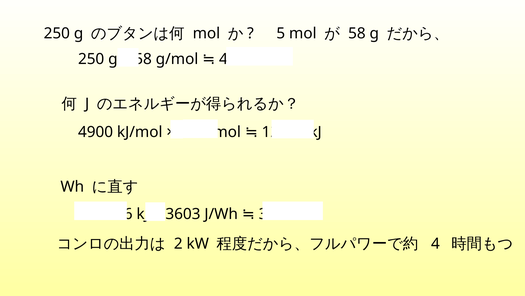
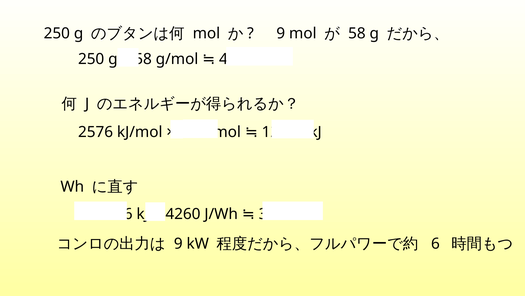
5: 5 -> 9 (281, 33)
4900: 4900 -> 2576 (96, 132)
3603: 3603 -> 4260 (183, 214)
2: 2 -> 9 (178, 243)
4: 4 -> 6 (435, 243)
